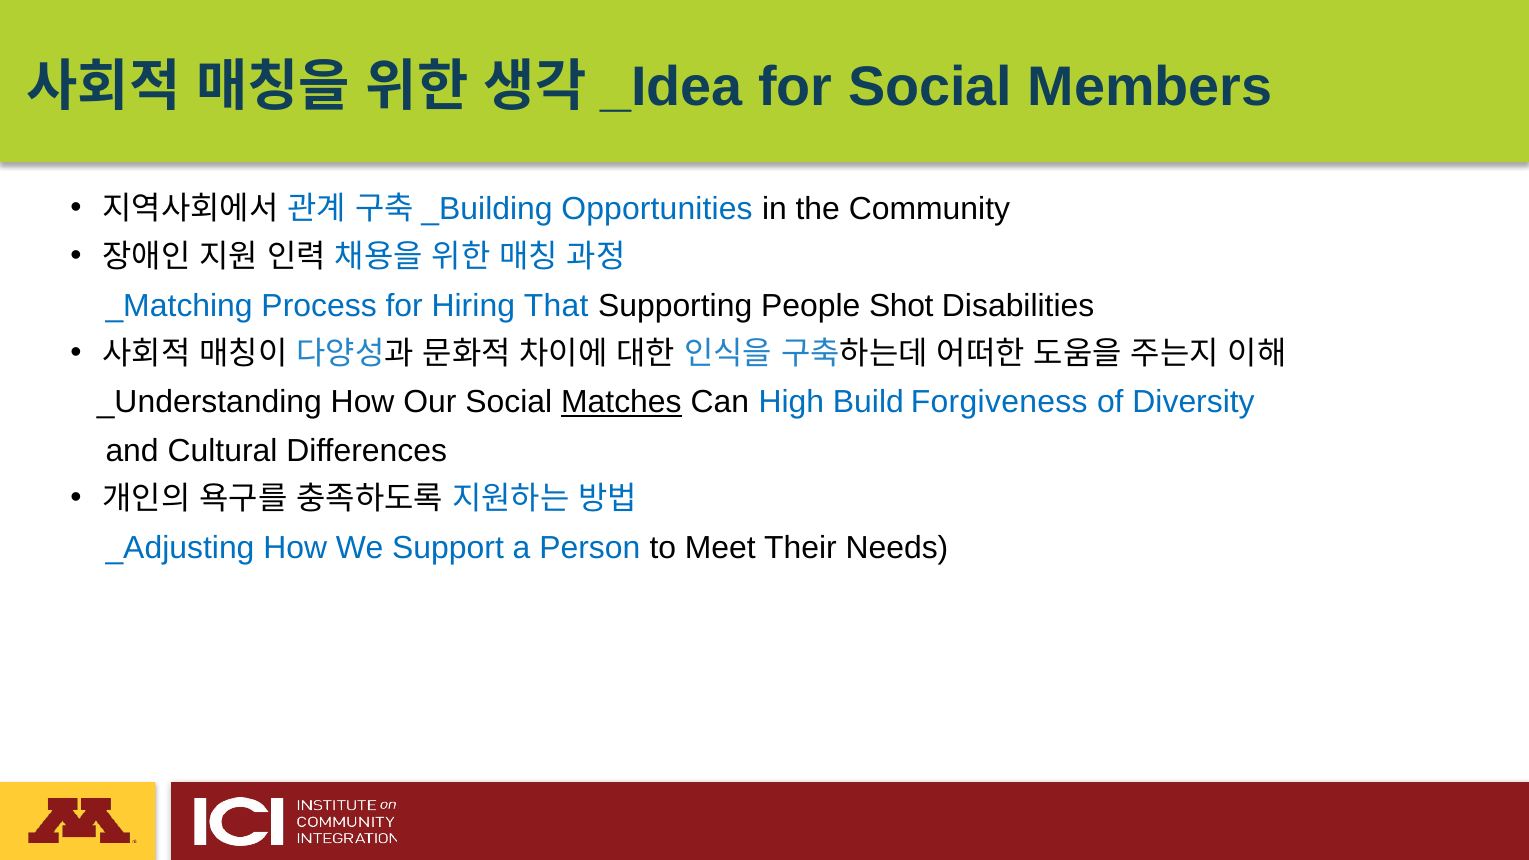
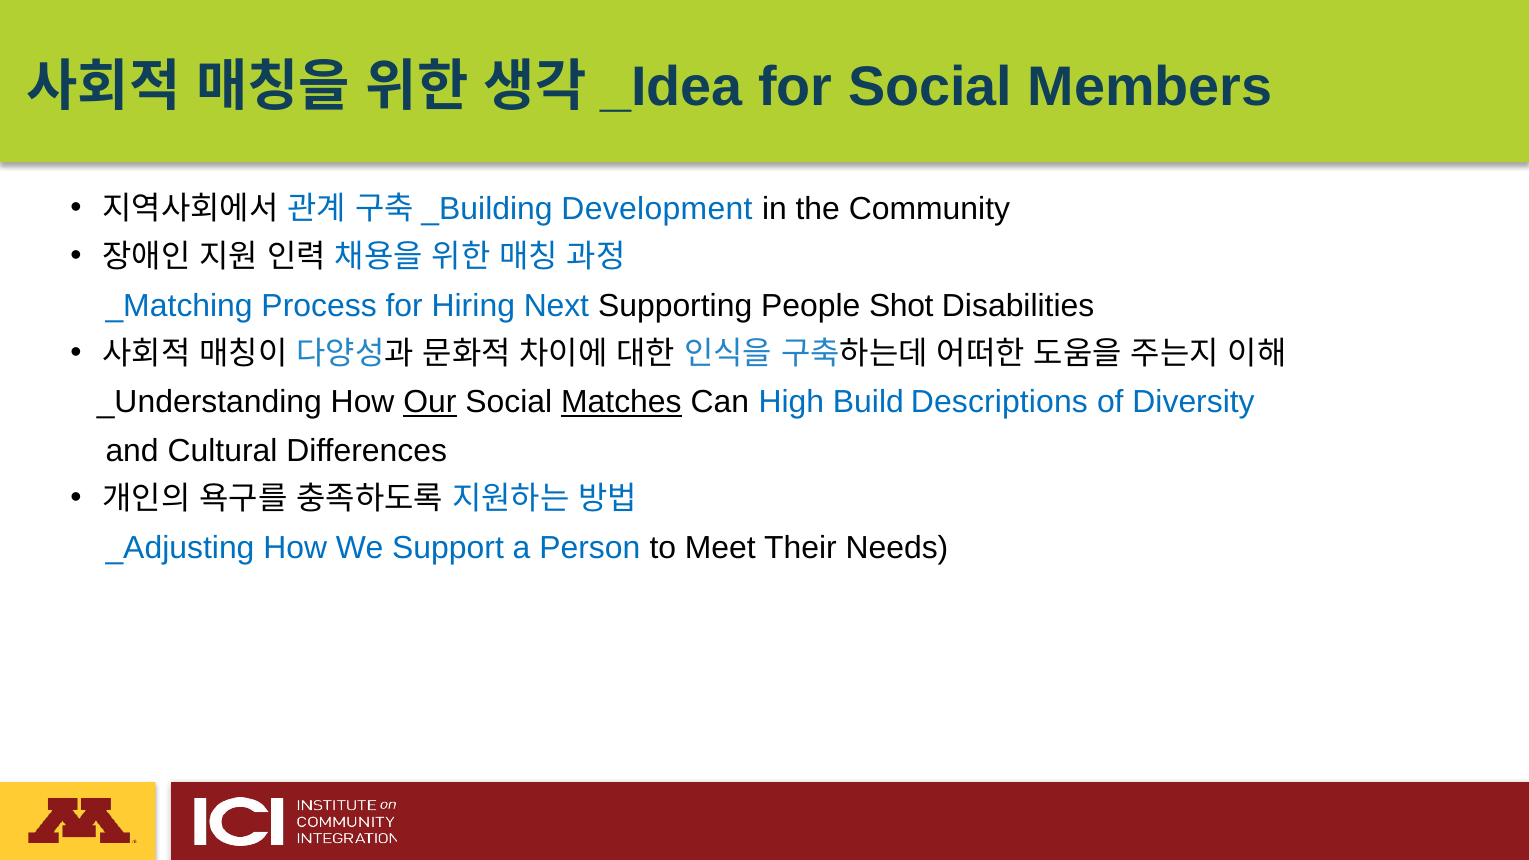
Opportunities: Opportunities -> Development (657, 209)
That: That -> Next (556, 306)
Our underline: none -> present (430, 402)
Forgiveness: Forgiveness -> Descriptions (999, 402)
